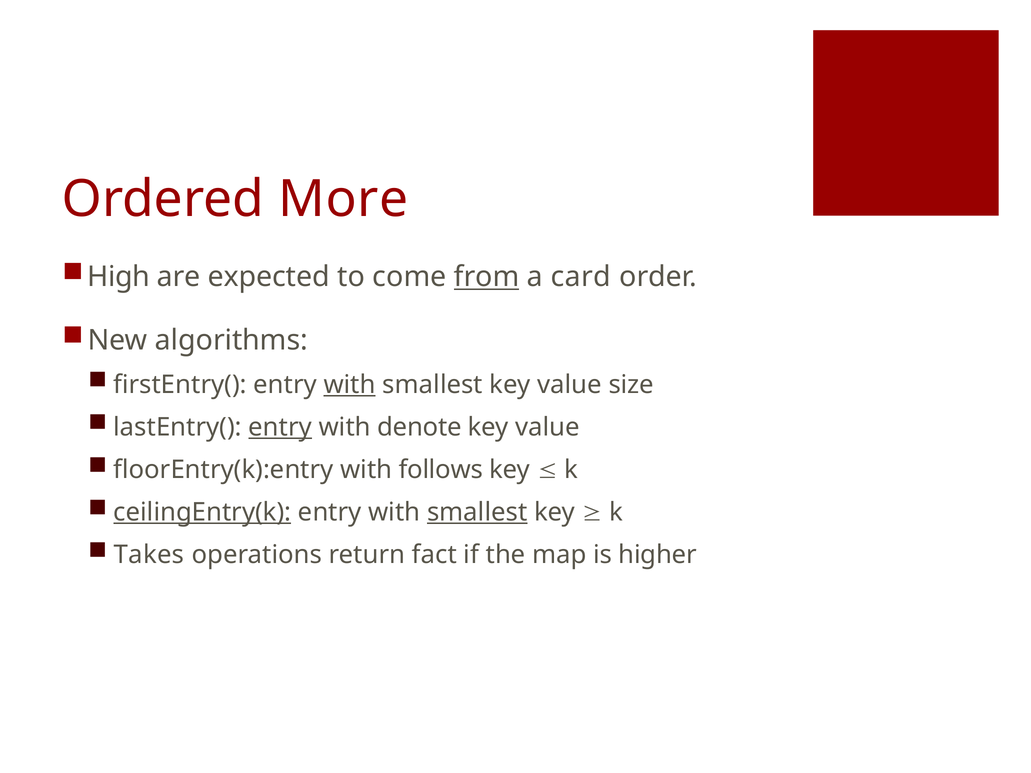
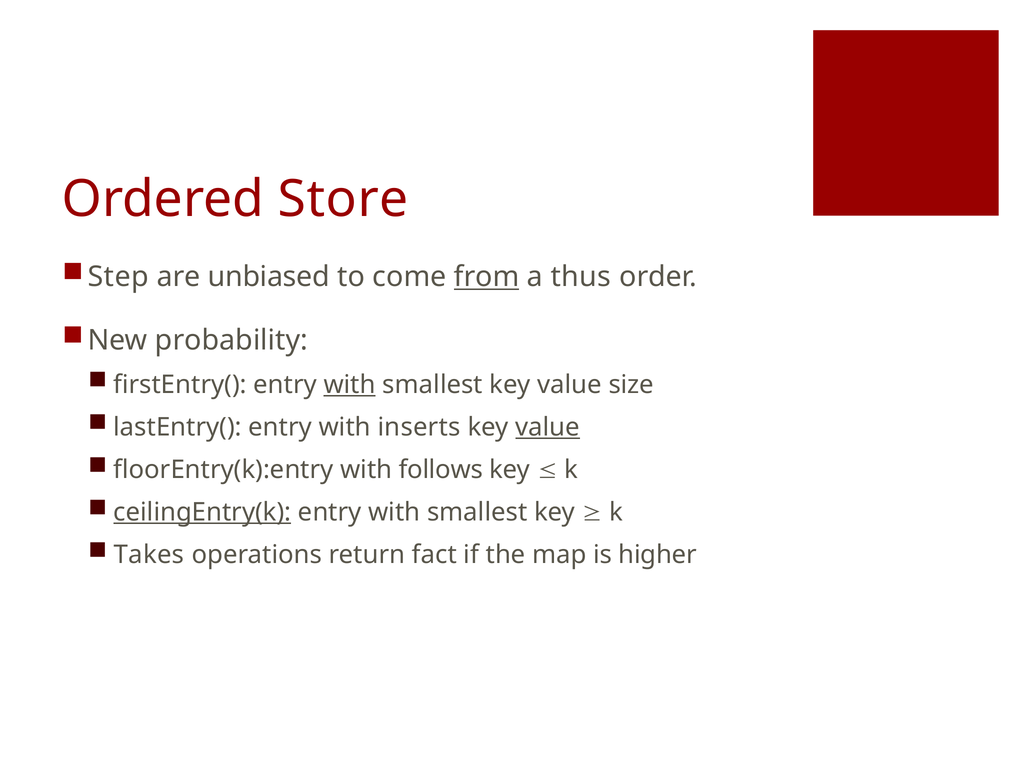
More: More -> Store (343, 199)
High: High -> Step (118, 277)
expected: expected -> unbiased (269, 277)
card: card -> thus (581, 277)
algorithms: algorithms -> probability (231, 341)
entry underline: present -> none (280, 427)
denote: denote -> inserts (419, 427)
value underline: none -> present (548, 427)
smallest underline: present -> none (477, 513)
